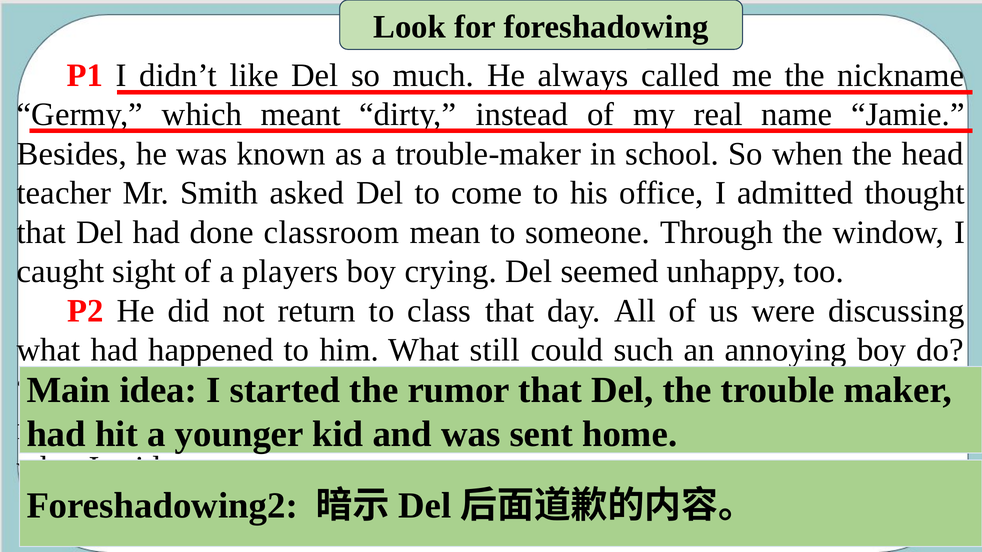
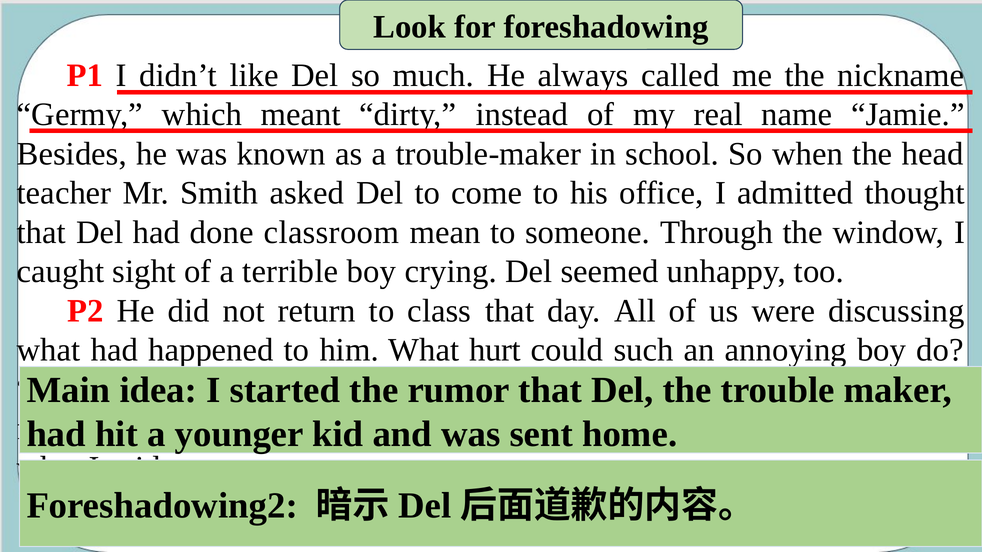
players: players -> terrible (290, 272)
still: still -> hurt (495, 350)
